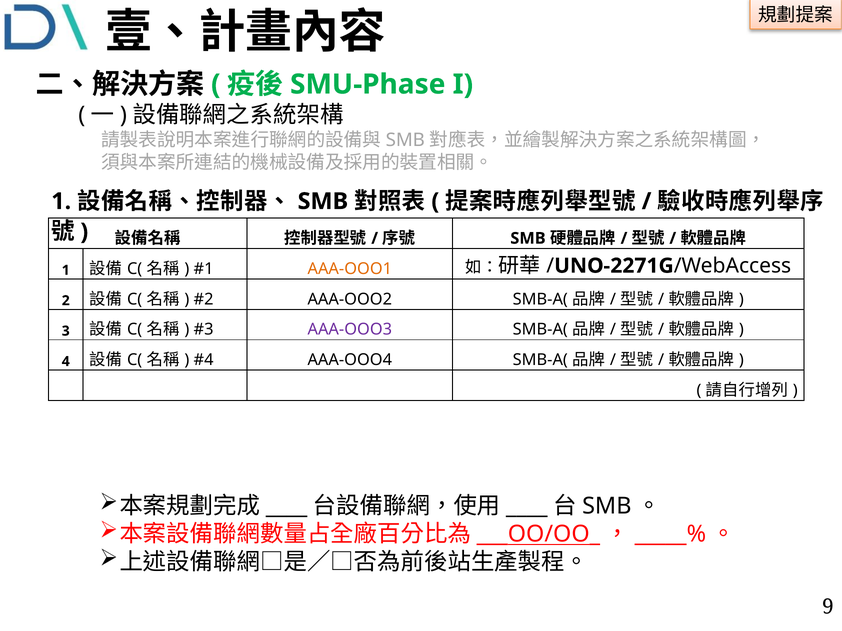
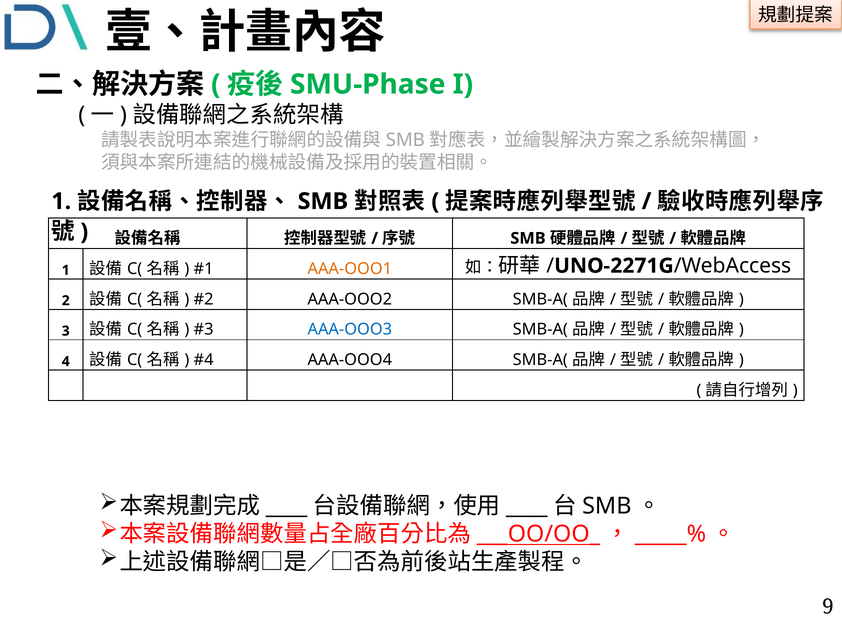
AAA-OOO3 colour: purple -> blue (350, 330)
